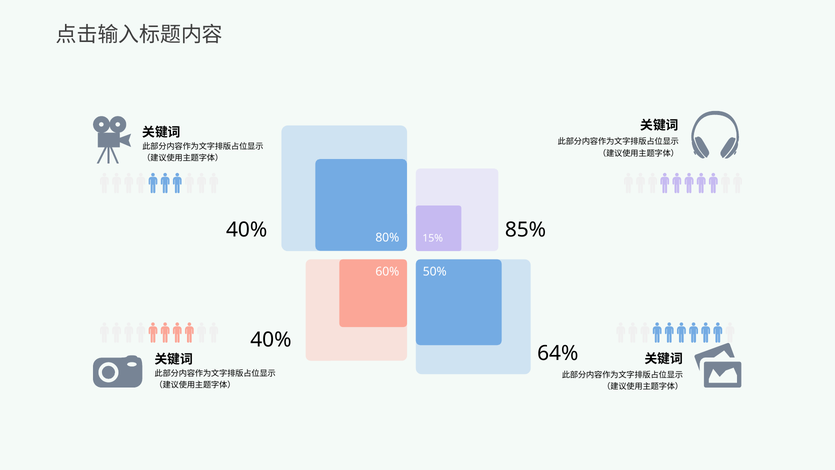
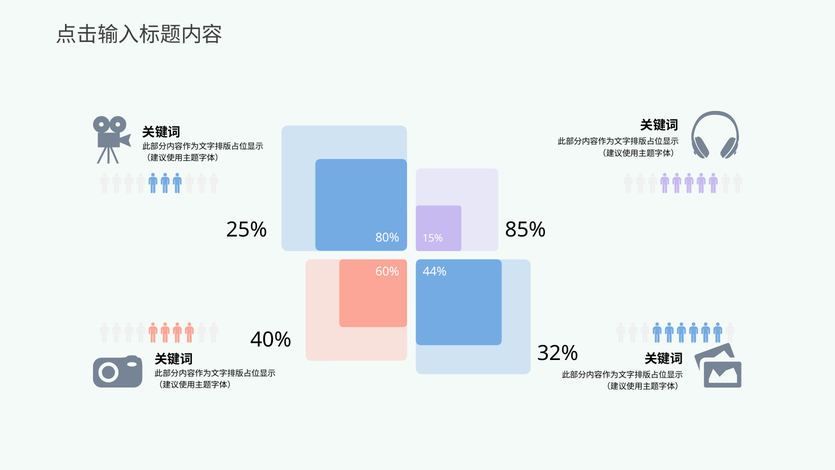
40%: 40% -> 25% (247, 230)
50%: 50% -> 44% (435, 272)
64%: 64% -> 32% (558, 353)
